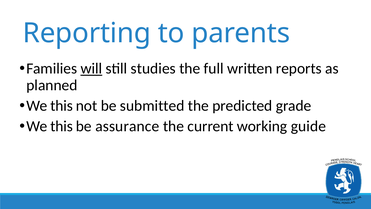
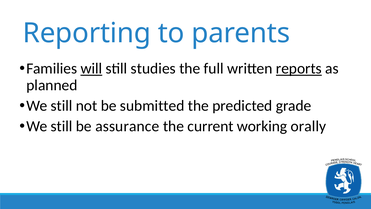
reports underline: none -> present (299, 68)
this: this -> still (62, 106)
this: this -> still (62, 126)
guide: guide -> orally (308, 126)
